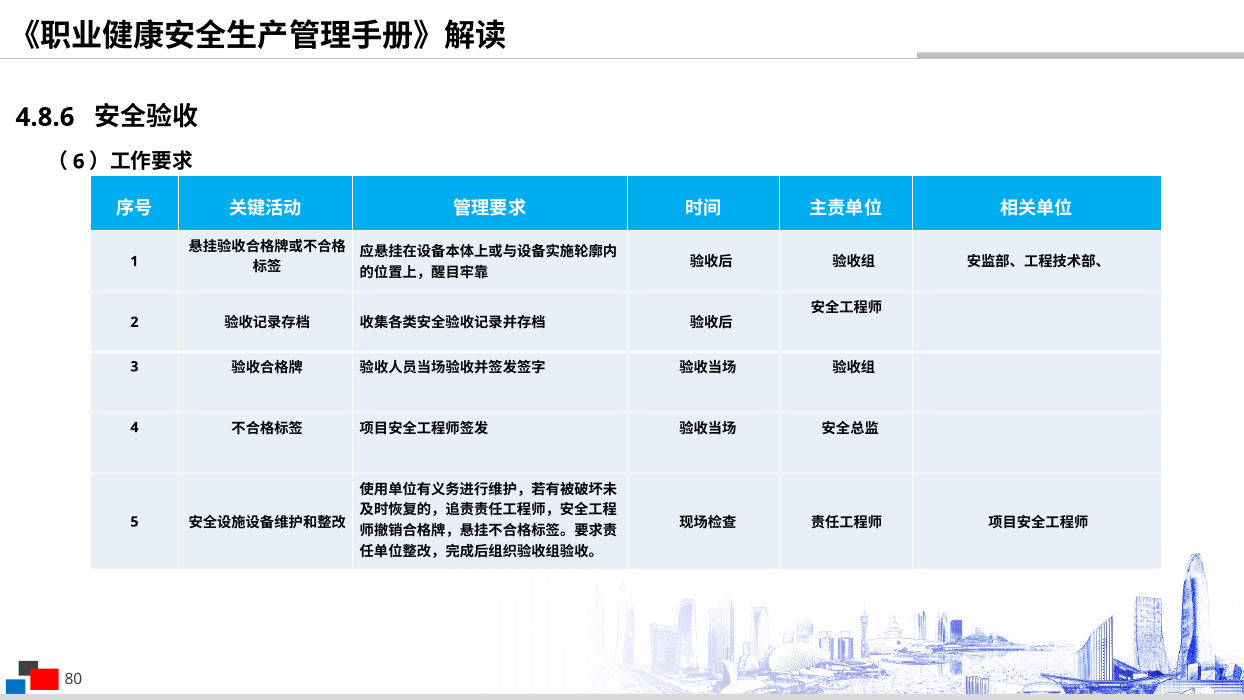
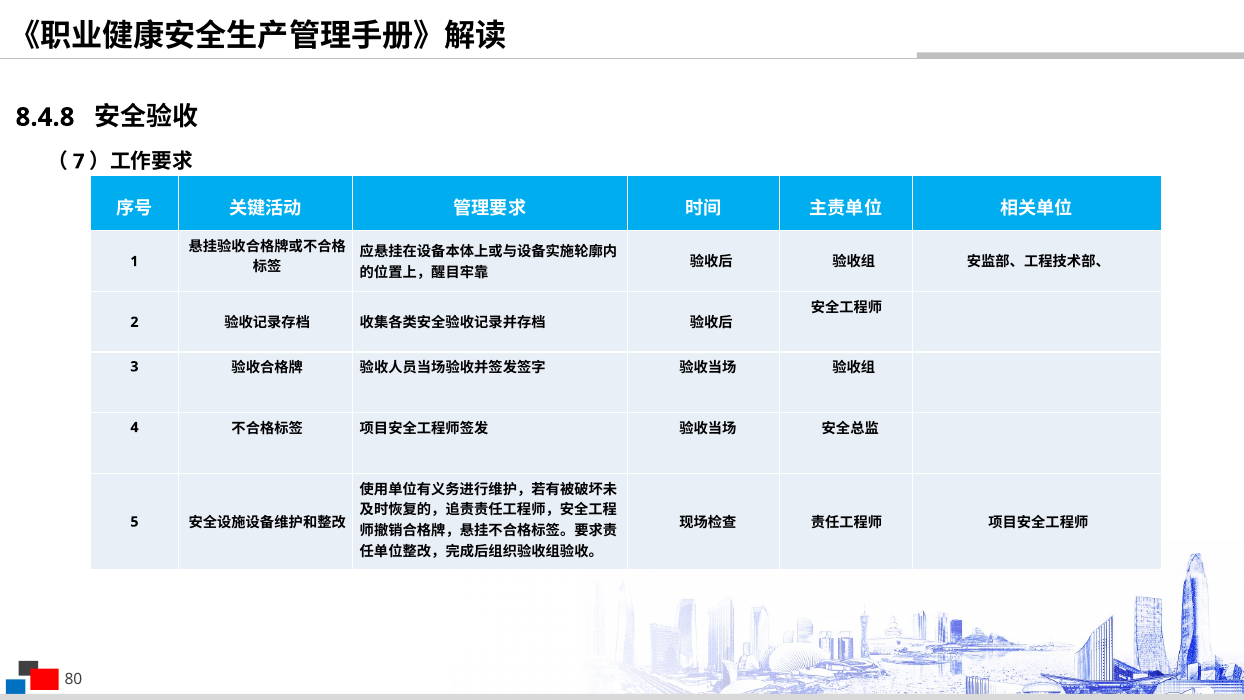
4.8.6: 4.8.6 -> 8.4.8 (45, 117)
6: 6 -> 7 (79, 162)
